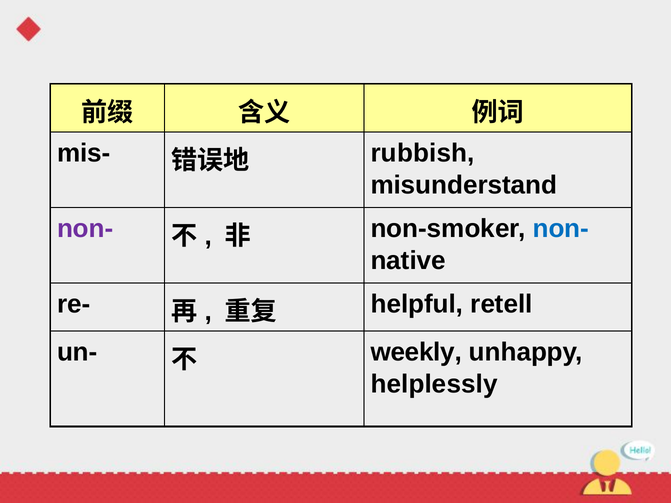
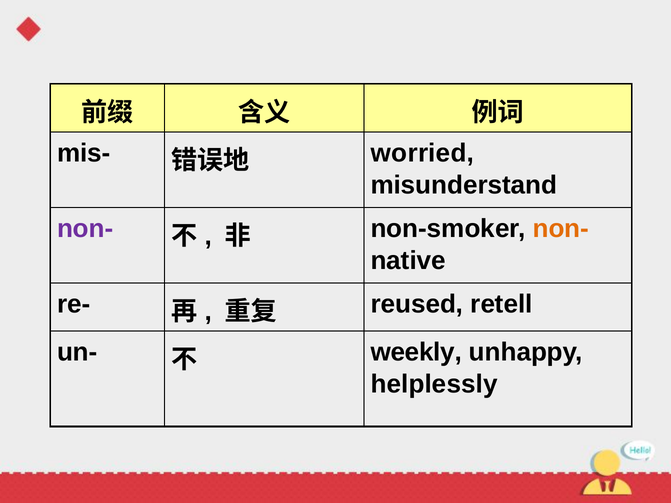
rubbish: rubbish -> worried (423, 153)
non- colour: blue -> orange (561, 229)
helpful: helpful -> reused (417, 304)
